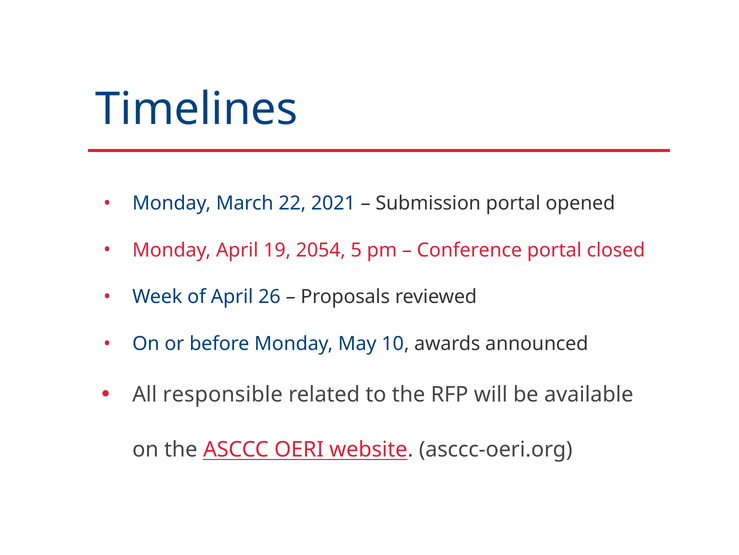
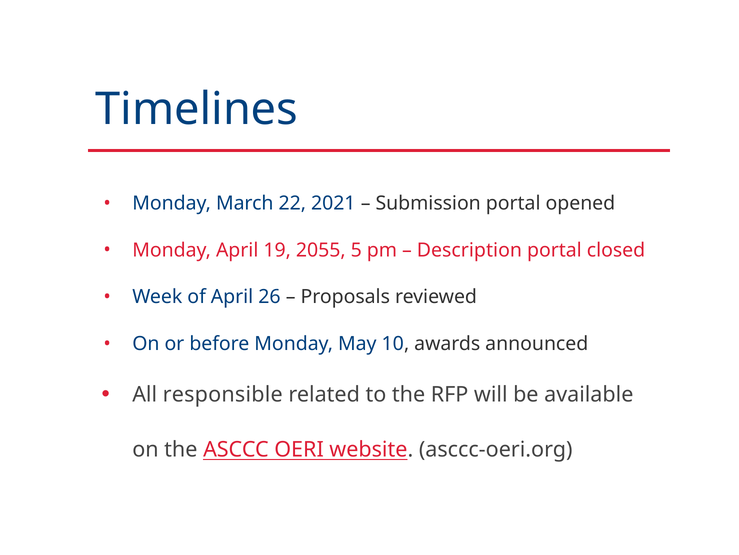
2054: 2054 -> 2055 (321, 250)
Conference: Conference -> Description (469, 250)
